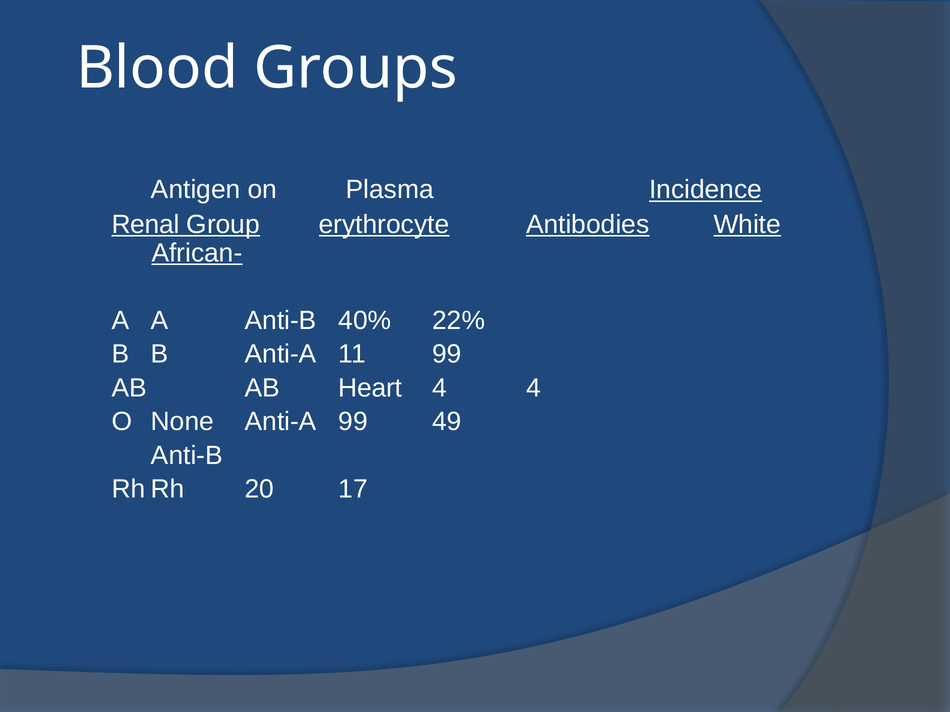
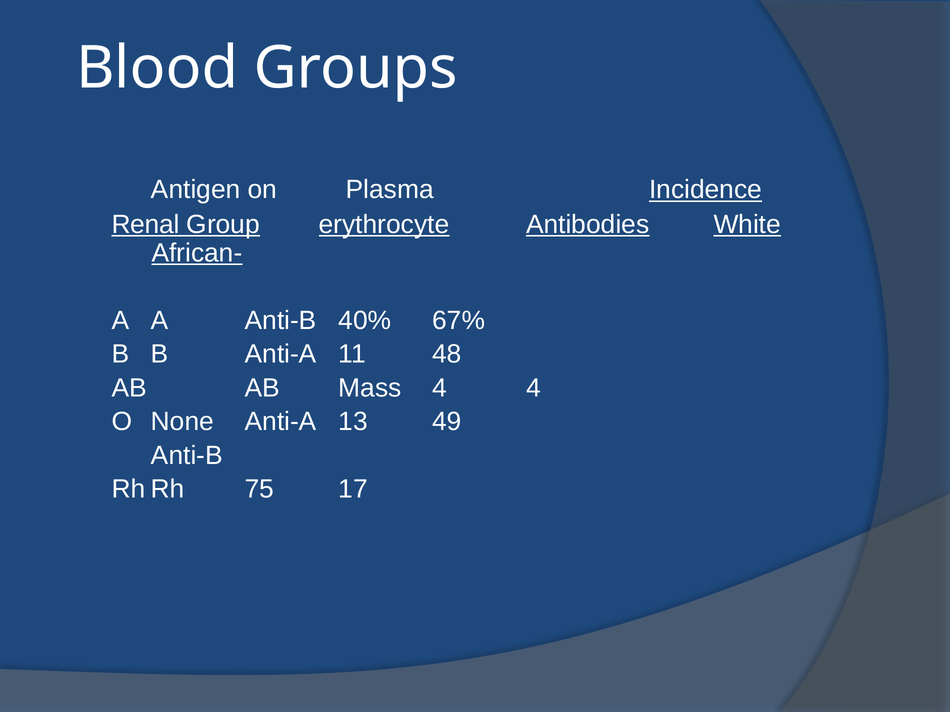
22%: 22% -> 67% (459, 321)
11 99: 99 -> 48 (447, 354)
Heart: Heart -> Mass (370, 388)
Anti-A 99: 99 -> 13 (353, 422)
20: 20 -> 75 (259, 489)
